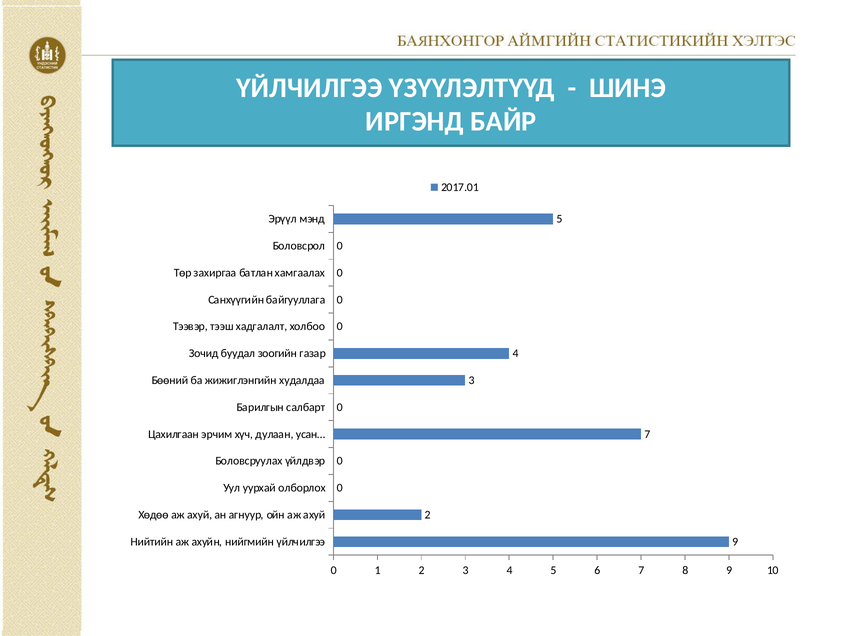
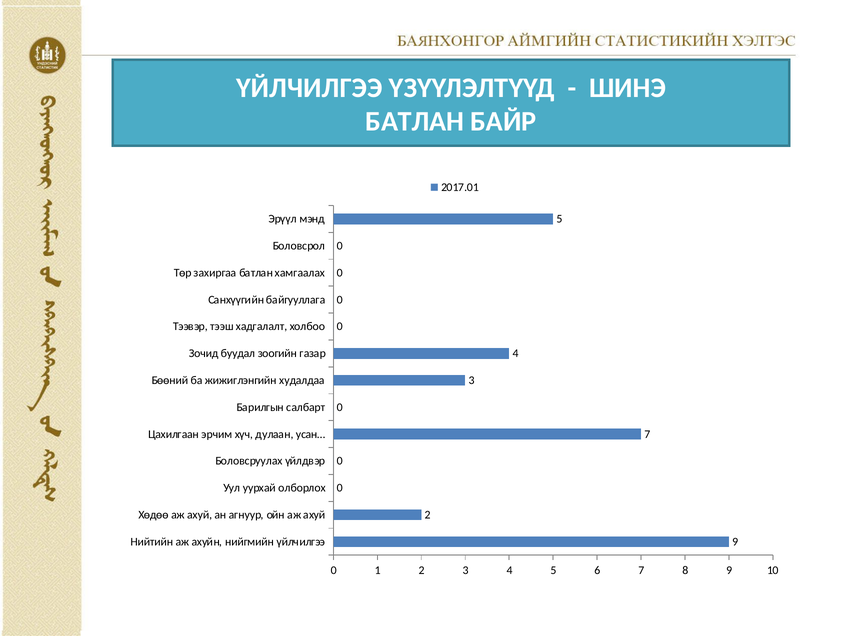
ИРГЭНД: ИРГЭНД -> БАТЛАН (415, 122)
